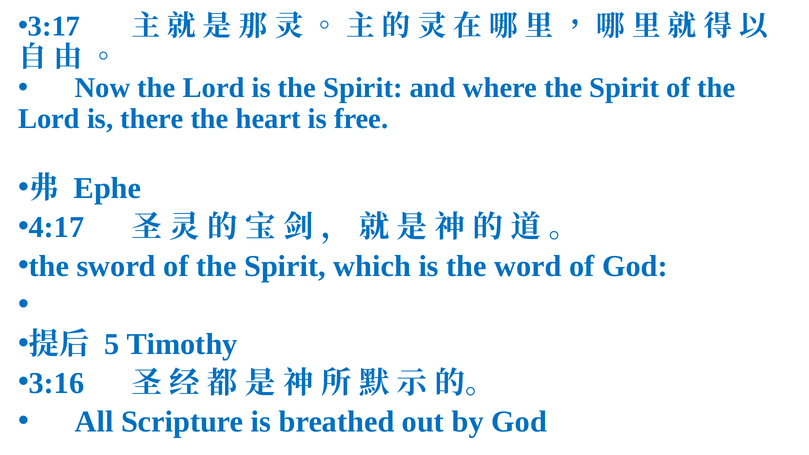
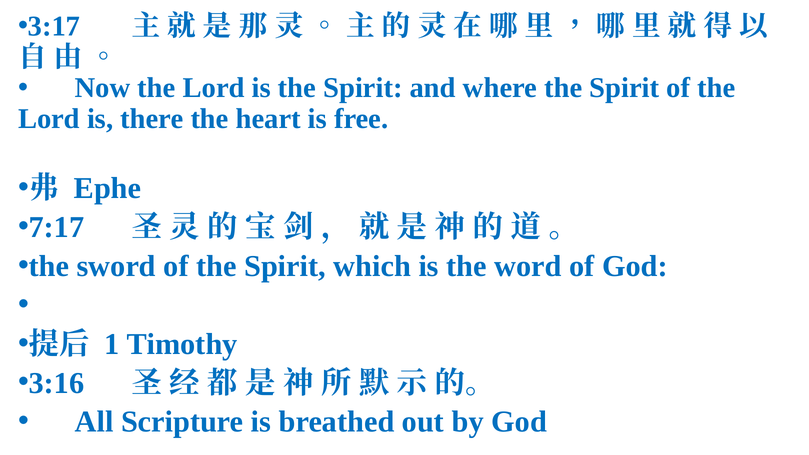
4:17: 4:17 -> 7:17 (56, 227)
5: 5 -> 1 (112, 344)
